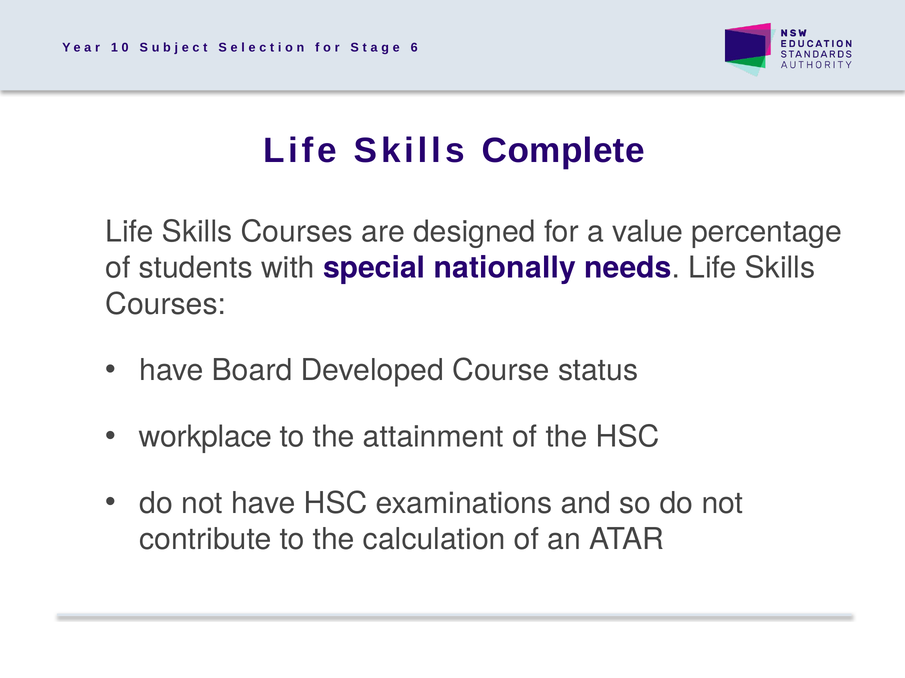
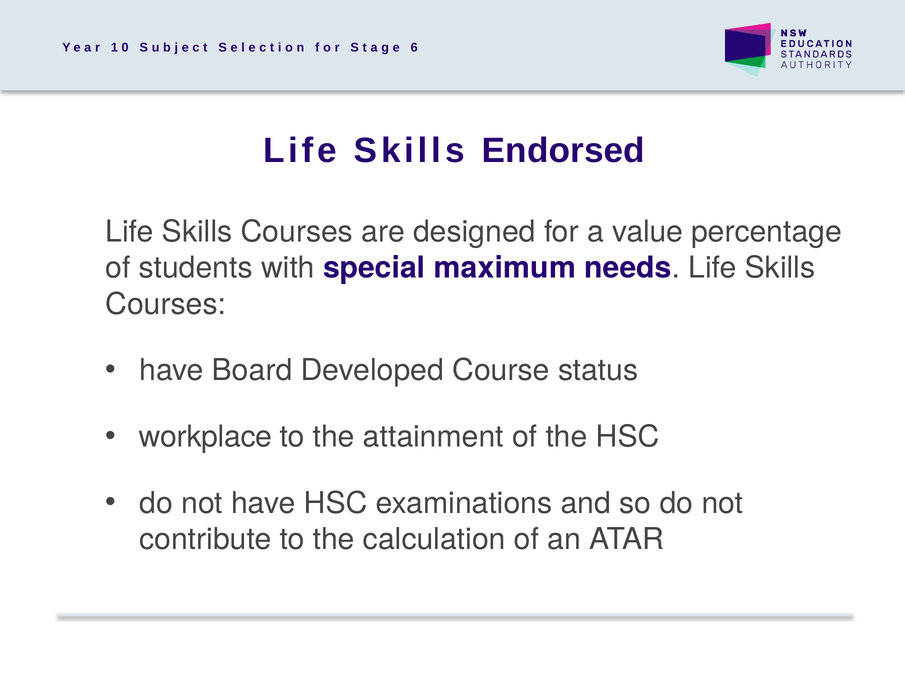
Complete: Complete -> Endorsed (563, 151)
nationally: nationally -> maximum (505, 268)
